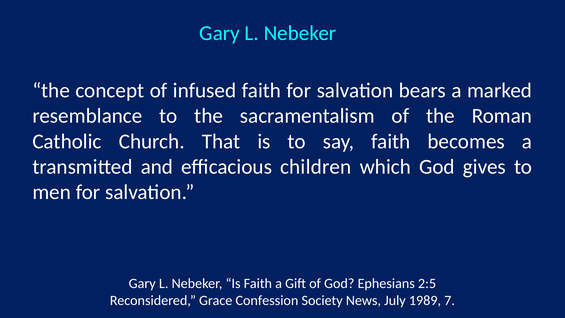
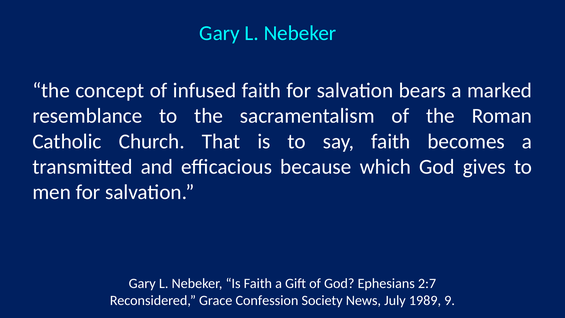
children: children -> because (316, 167)
2:5: 2:5 -> 2:7 (427, 283)
7: 7 -> 9 (450, 300)
